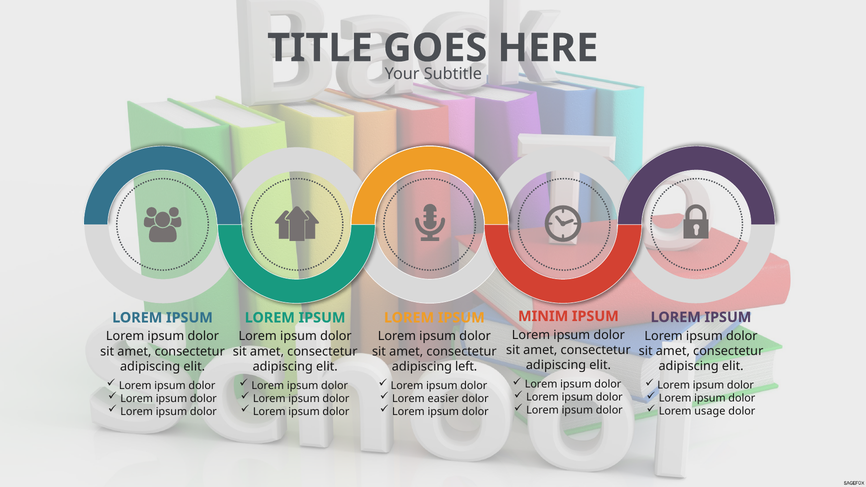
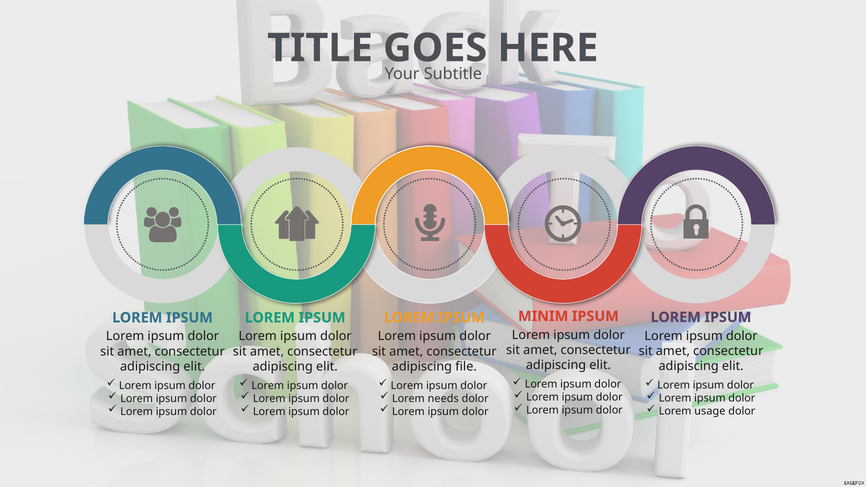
left: left -> file (466, 367)
easier: easier -> needs (443, 399)
